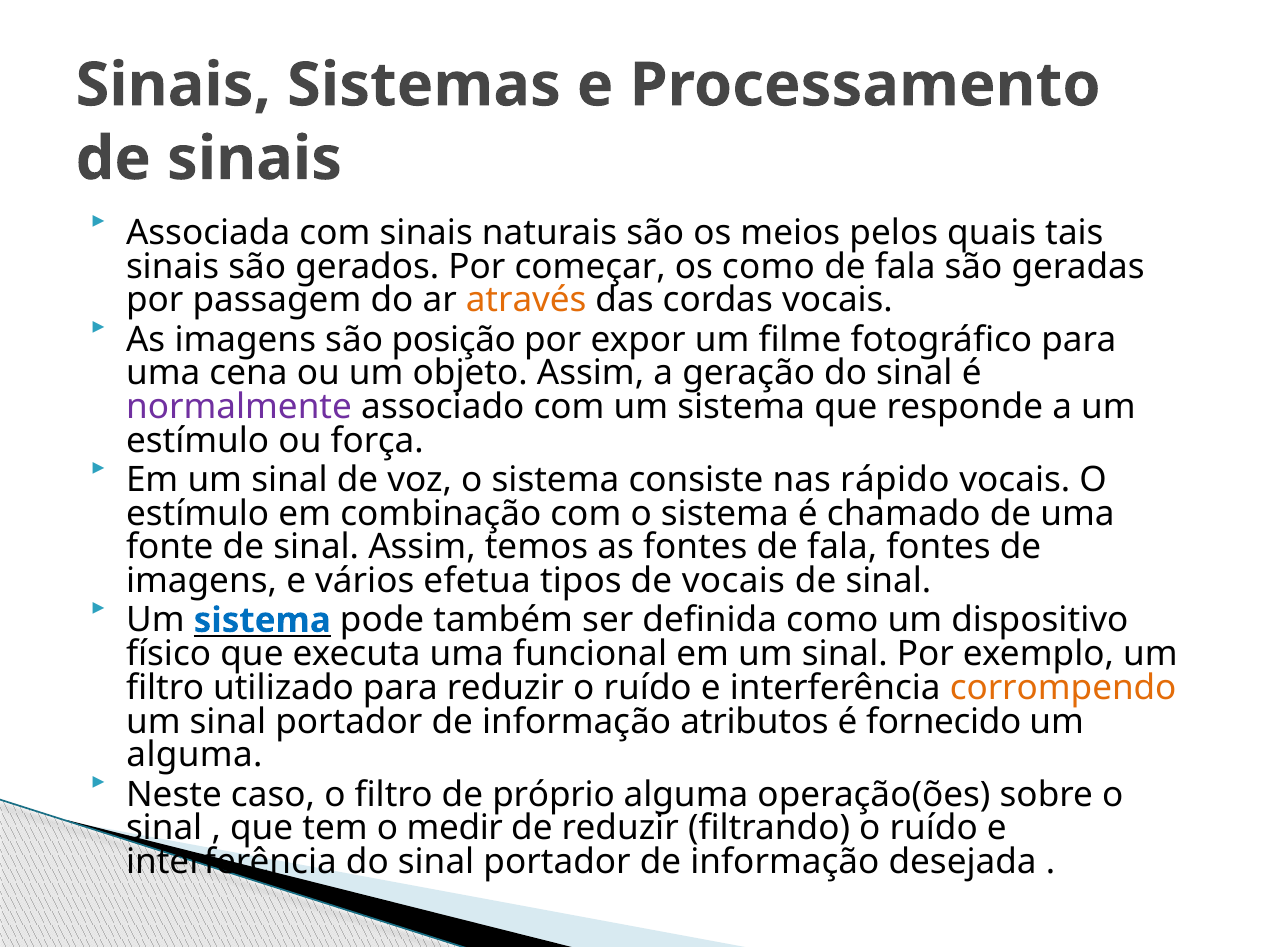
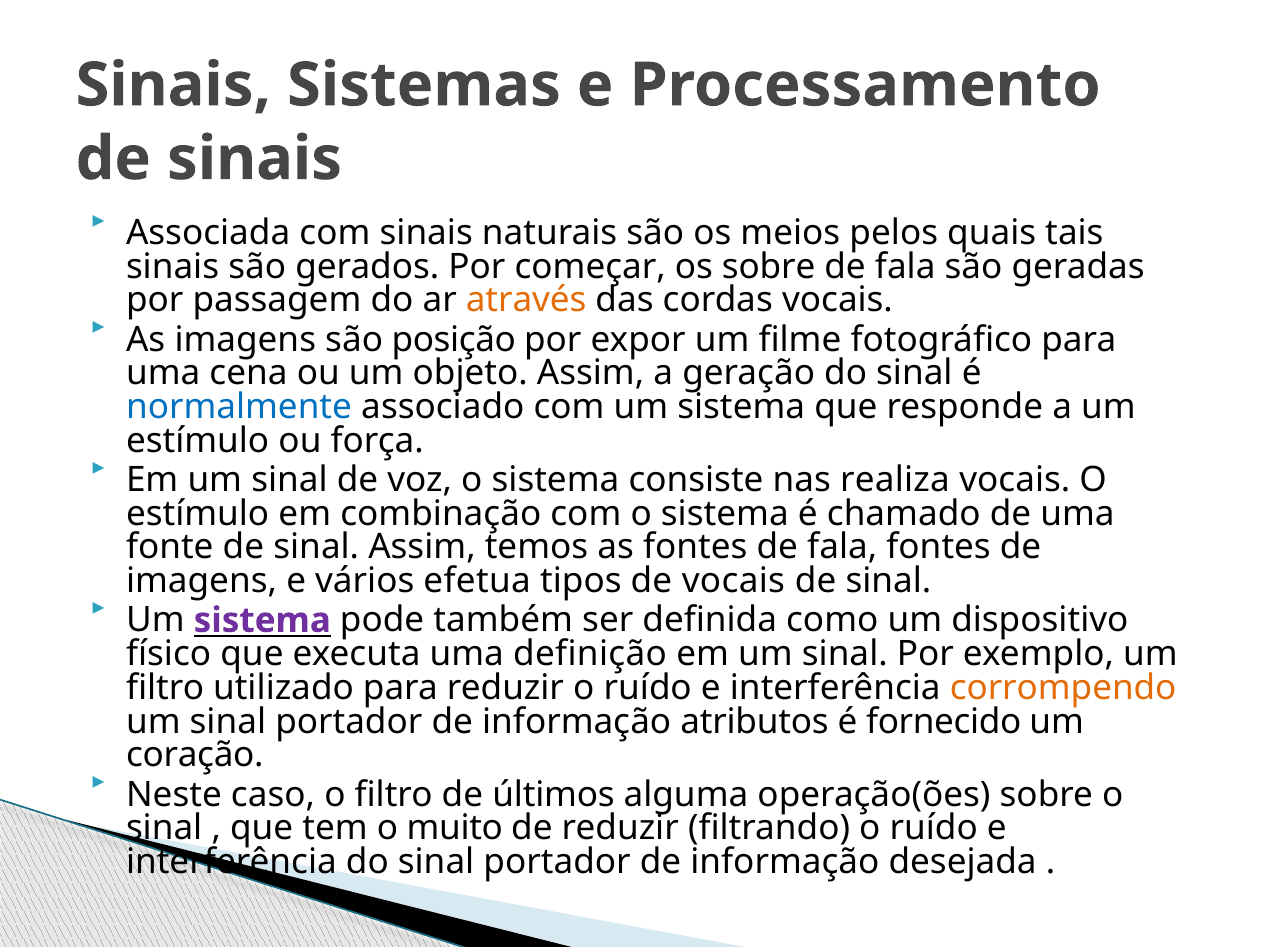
os como: como -> sobre (769, 267)
normalmente colour: purple -> blue (239, 407)
rápido: rápido -> realiza (895, 480)
sistema colour: blue -> purple (262, 621)
funcional: funcional -> definição (590, 654)
alguma: alguma -> coração (195, 755)
próprio: próprio -> últimos (554, 795)
medir: medir -> muito (455, 828)
